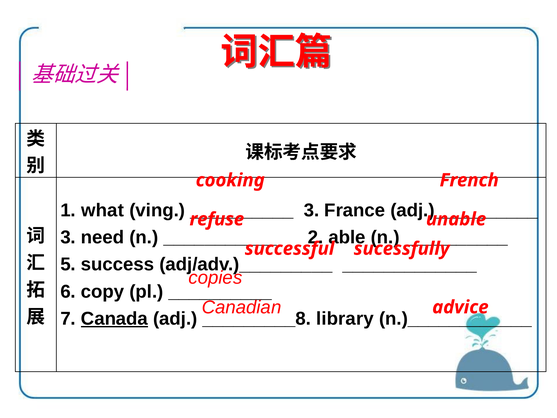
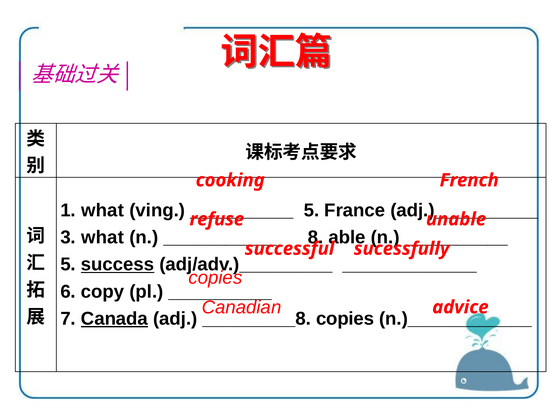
3: 3 -> 5 (311, 210)
3 need: need -> what (102, 237)
2: 2 -> 8 (316, 237)
success underline: none -> present (118, 264)
library: library -> copies (345, 318)
